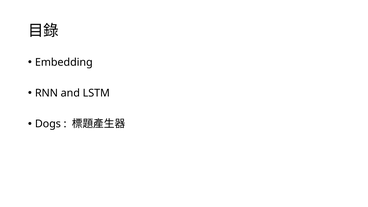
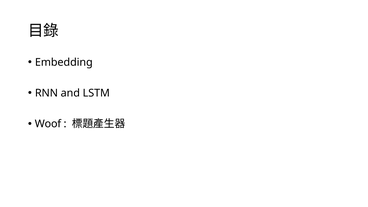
Dogs: Dogs -> Woof (48, 124)
